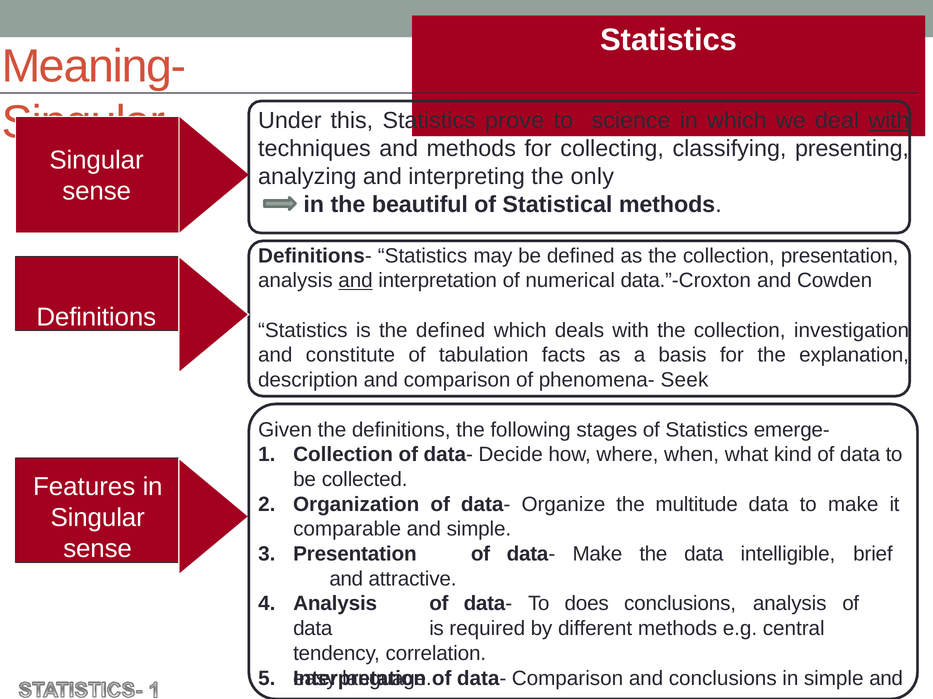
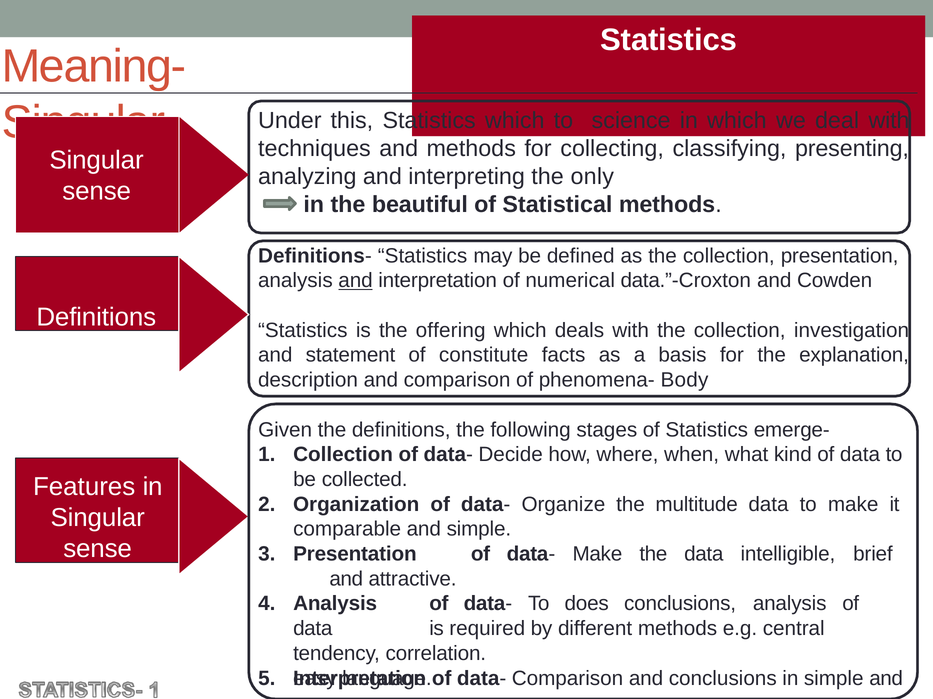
Statistics prove: prove -> which (515, 121)
with underline: present -> none (889, 121)
the defined: defined -> offering (451, 331)
constitute: constitute -> statement (351, 356)
tabulation: tabulation -> constitute (484, 356)
Seek: Seek -> Body (684, 380)
